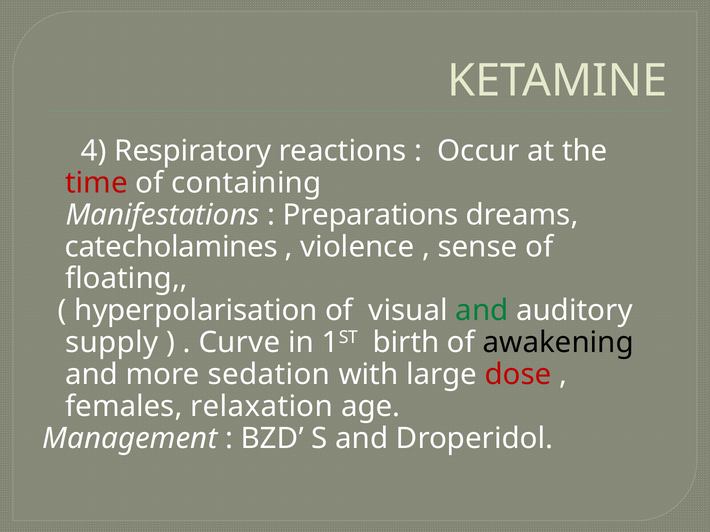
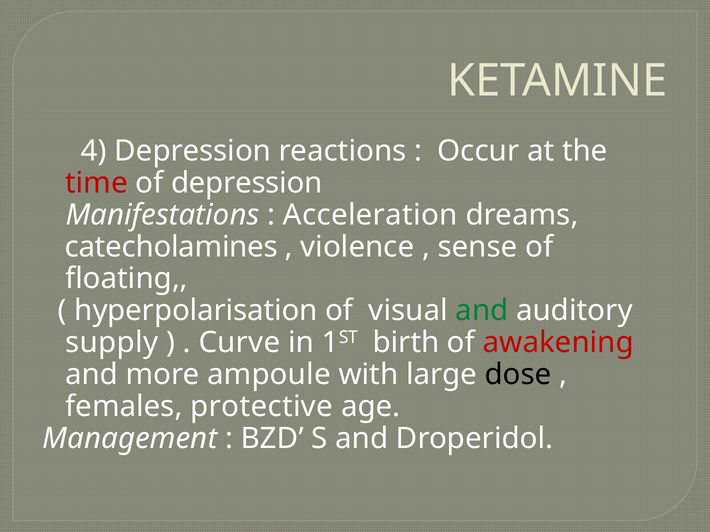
4 Respiratory: Respiratory -> Depression (193, 151)
of containing: containing -> depression (247, 183)
Preparations: Preparations -> Acceleration (370, 215)
awakening colour: black -> red (558, 343)
sedation: sedation -> ampoule (269, 375)
dose colour: red -> black (518, 375)
relaxation: relaxation -> protective (262, 407)
